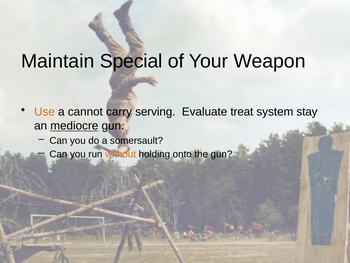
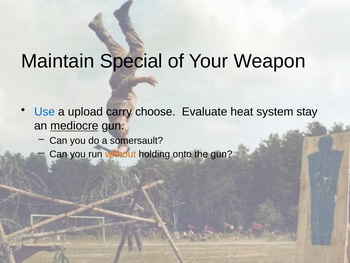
Use colour: orange -> blue (44, 112)
cannot: cannot -> upload (85, 112)
serving: serving -> choose (155, 112)
treat: treat -> heat (242, 112)
